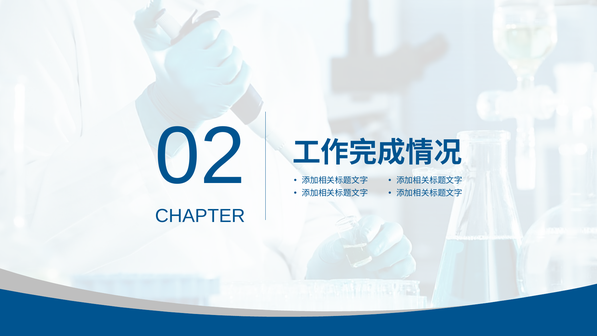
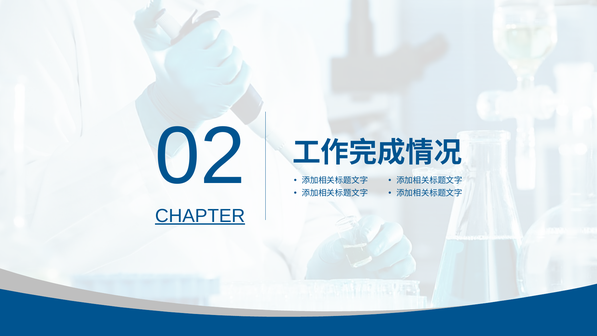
CHAPTER underline: none -> present (200, 216)
